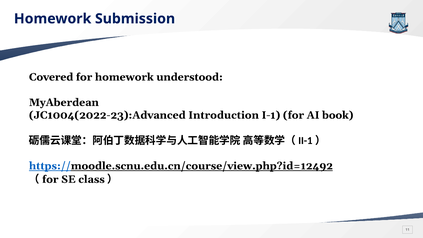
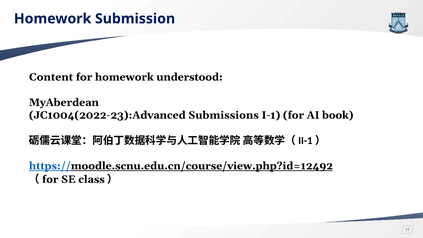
Covered: Covered -> Content (51, 77)
Introduction: Introduction -> Submissions (224, 115)
